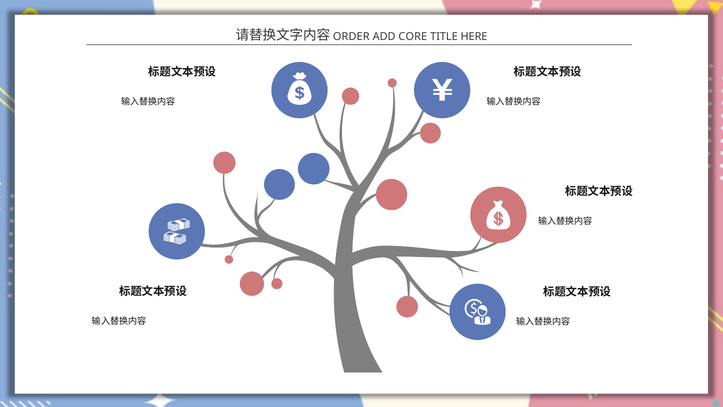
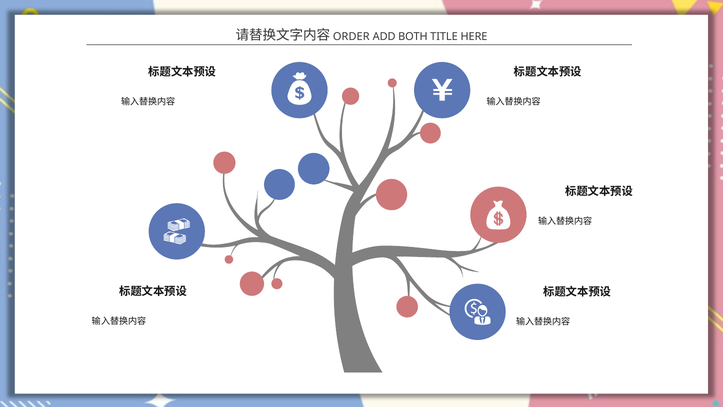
CORE: CORE -> BOTH (413, 36)
